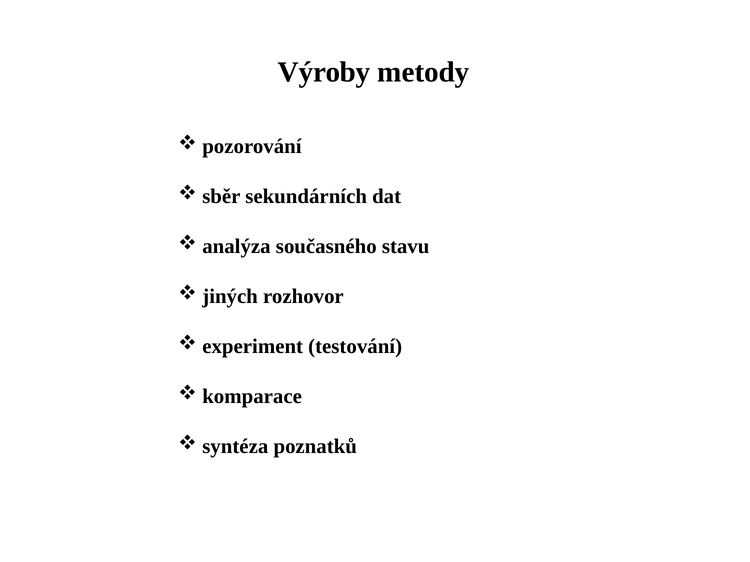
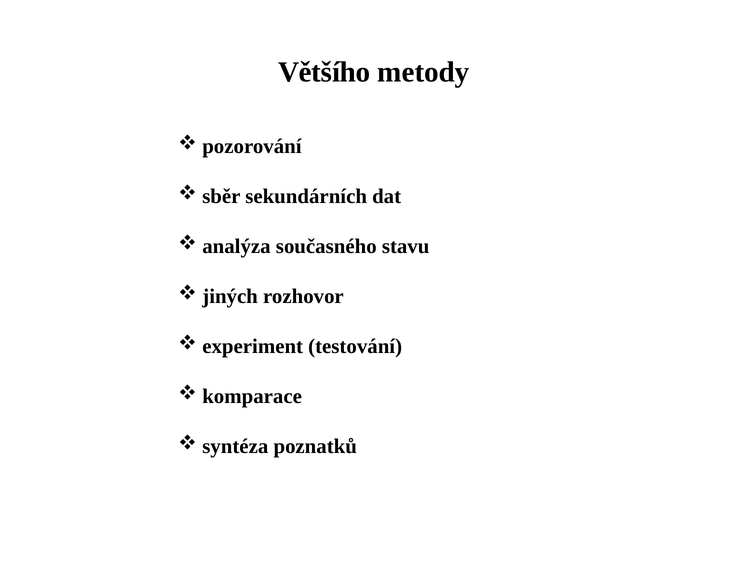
Výroby: Výroby -> Většího (324, 72)
